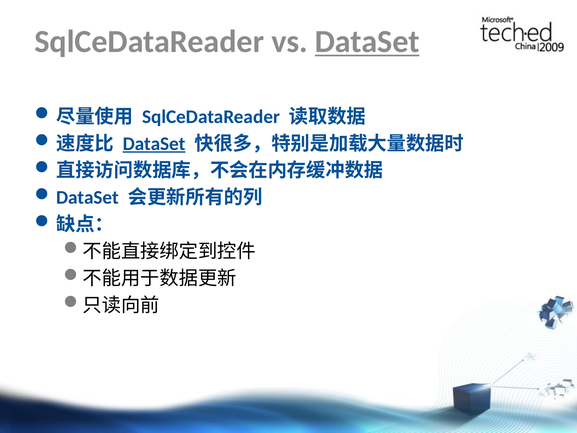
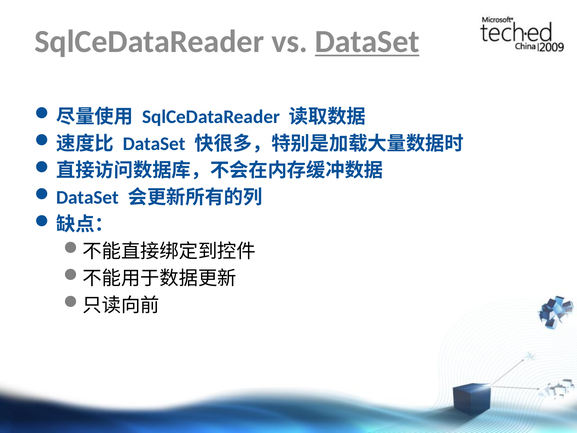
DataSet underline: present -> none (154, 144)
